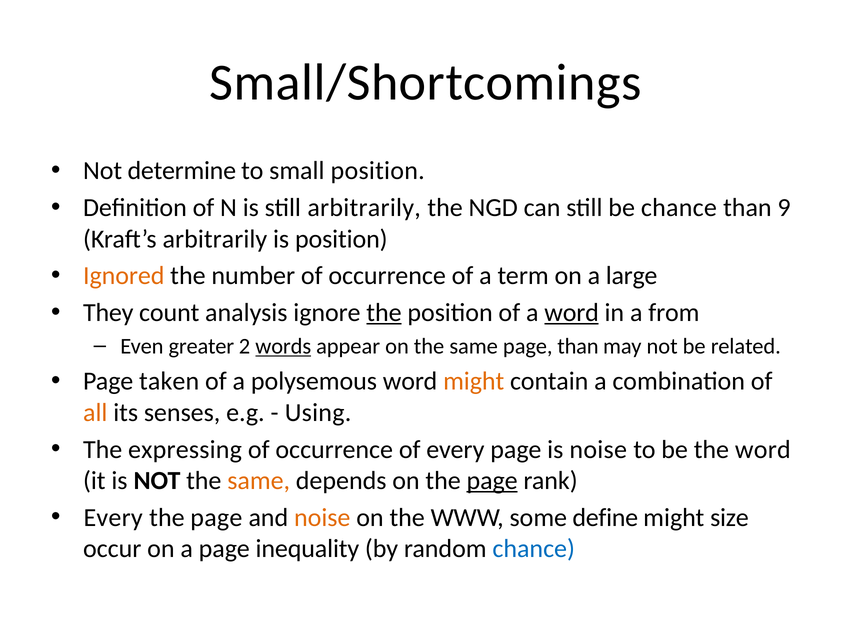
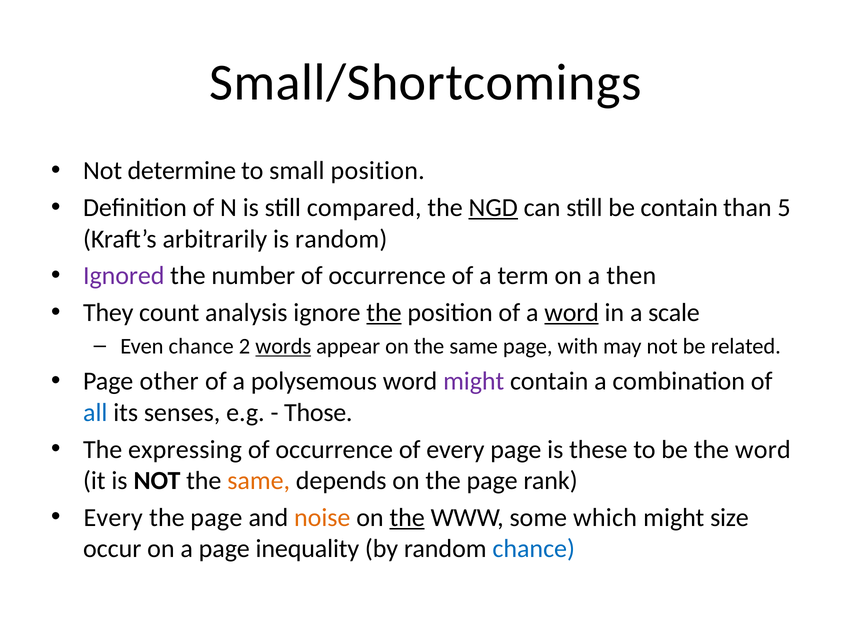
still arbitrarily: arbitrarily -> compared (364, 208)
NGD underline: none -> present (493, 208)
be chance: chance -> contain (679, 208)
9: 9 -> 5 (784, 208)
is position: position -> random (341, 239)
Ignored colour: orange -> purple (124, 276)
large: large -> then (631, 276)
from: from -> scale (674, 313)
Even greater: greater -> chance (201, 346)
page than: than -> with (578, 346)
taken: taken -> other (169, 381)
might colour: orange -> purple (474, 381)
all colour: orange -> blue (95, 413)
Using: Using -> Those (318, 413)
is noise: noise -> these (598, 449)
page underline: present -> none (492, 481)
the underline: none -> present (407, 518)
define: define -> which (605, 518)
